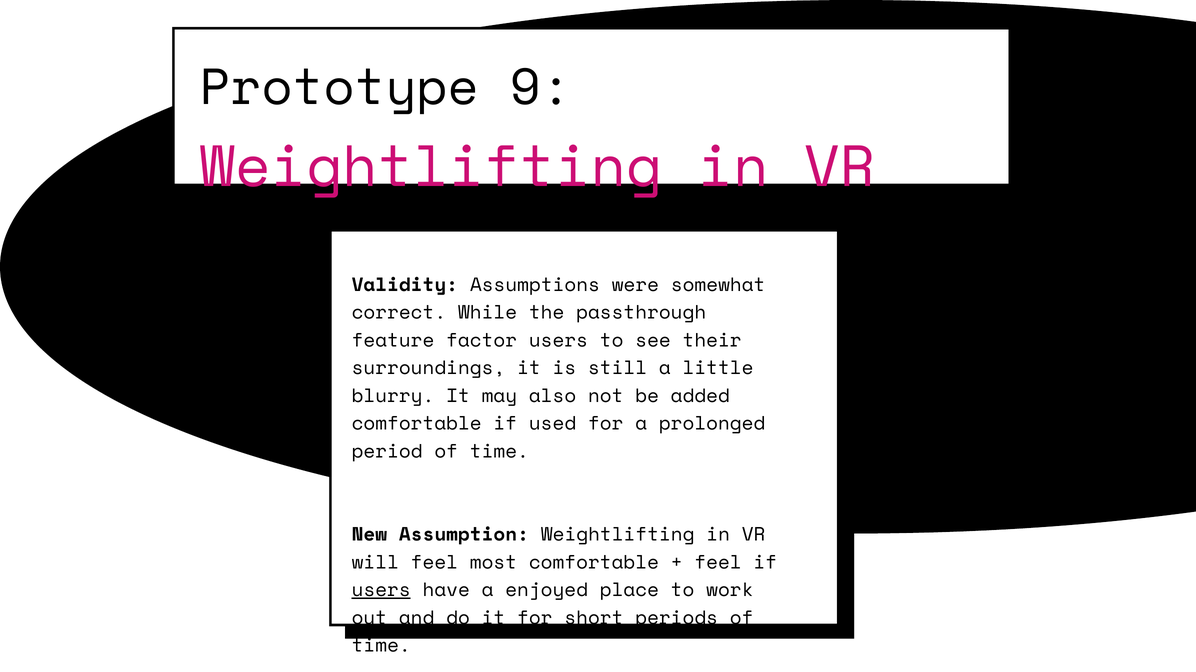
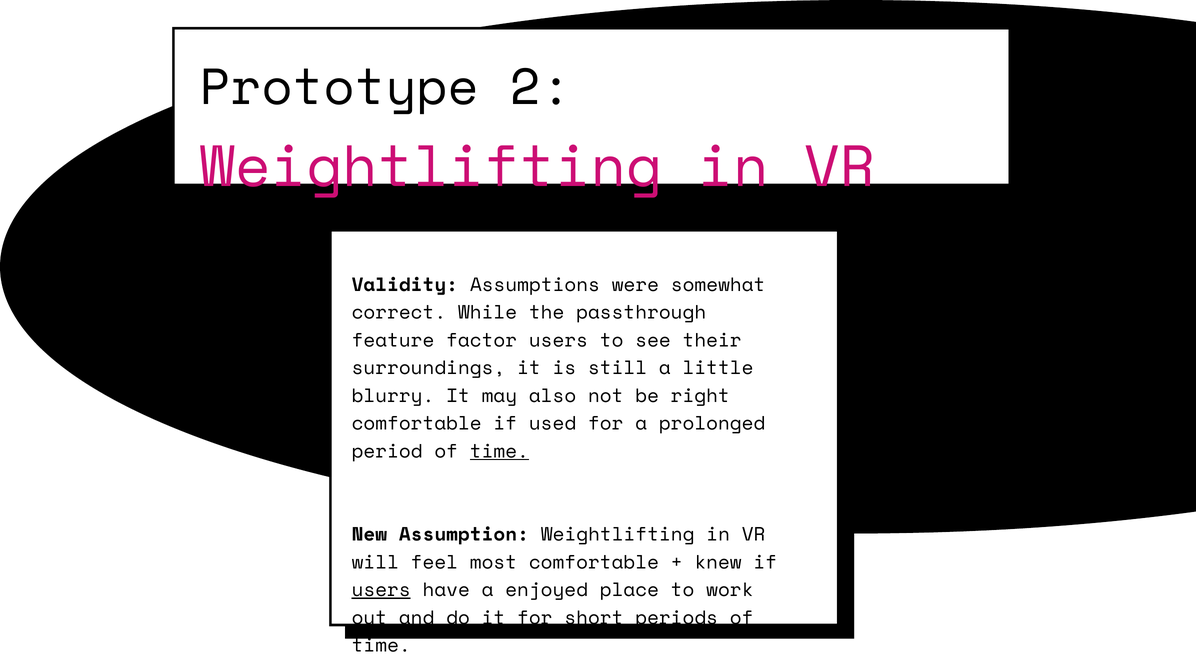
9: 9 -> 2 (541, 88)
added: added -> right (700, 396)
time underline: none -> present (499, 452)
feel: feel -> knew (718, 563)
